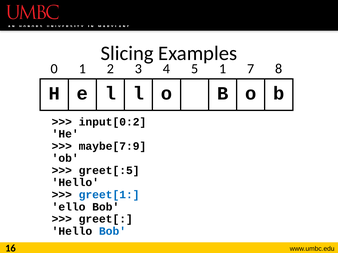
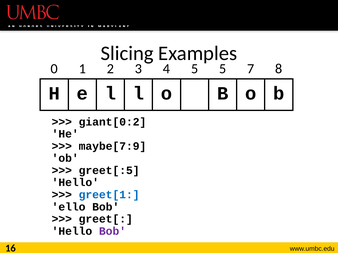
5 1: 1 -> 5 (223, 69)
input[0:2: input[0:2 -> giant[0:2 (113, 122)
Bob colour: blue -> purple (113, 232)
